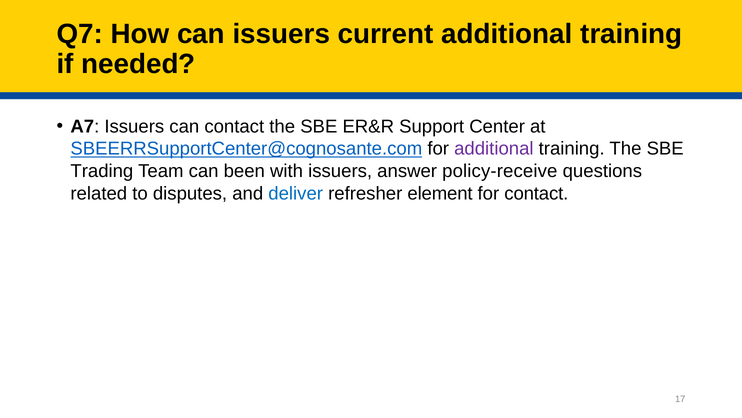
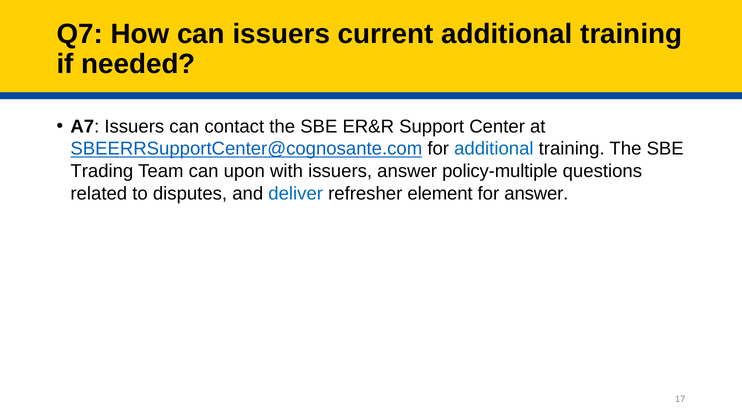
additional colour: purple -> blue (494, 149)
been: been -> upon (244, 171)
policy-receive: policy-receive -> policy-multiple (500, 171)
for contact: contact -> answer (536, 193)
